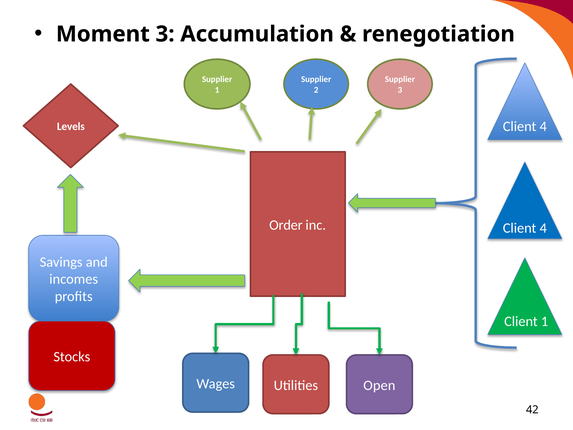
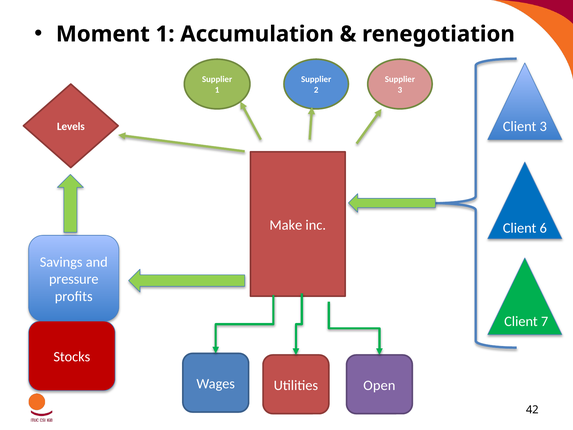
Moment 3: 3 -> 1 (165, 34)
4: 4 -> 3 (543, 126)
Order: Order -> Make (286, 225)
4: 4 -> 6 (543, 228)
incomes: incomes -> pressure (74, 279)
1: 1 -> 7 (545, 321)
